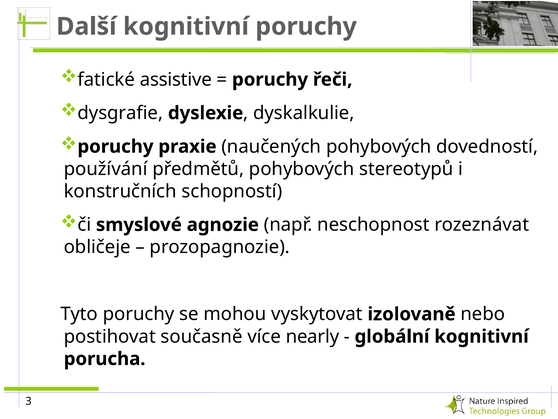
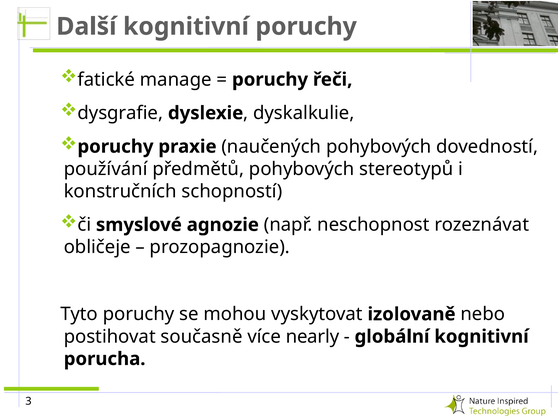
assistive: assistive -> manage (176, 79)
